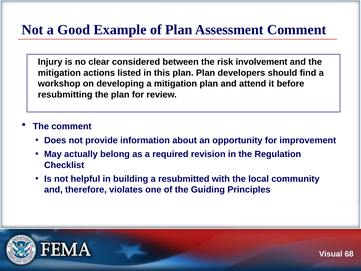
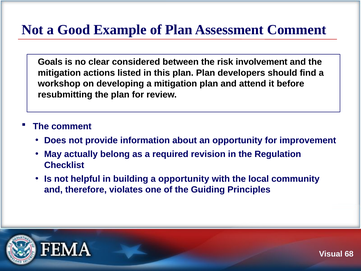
Injury: Injury -> Goals (50, 62)
a resubmitted: resubmitted -> opportunity (184, 179)
